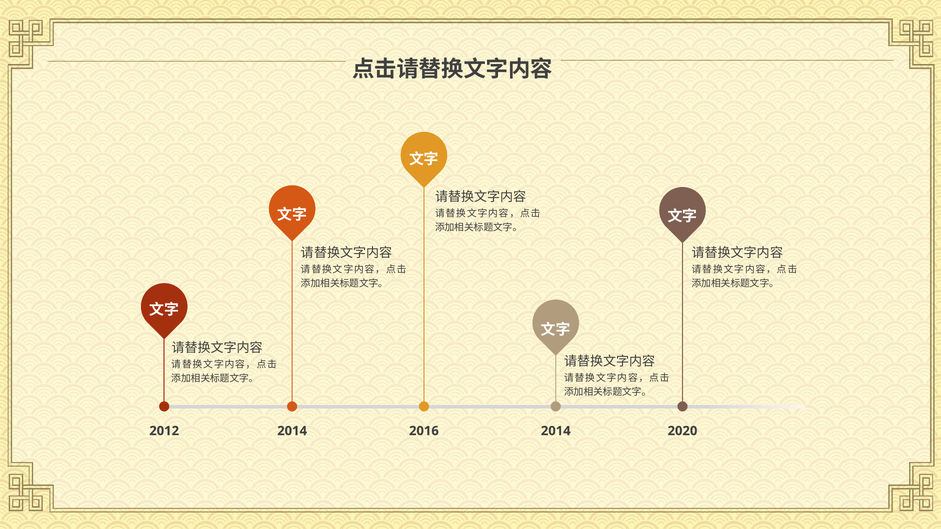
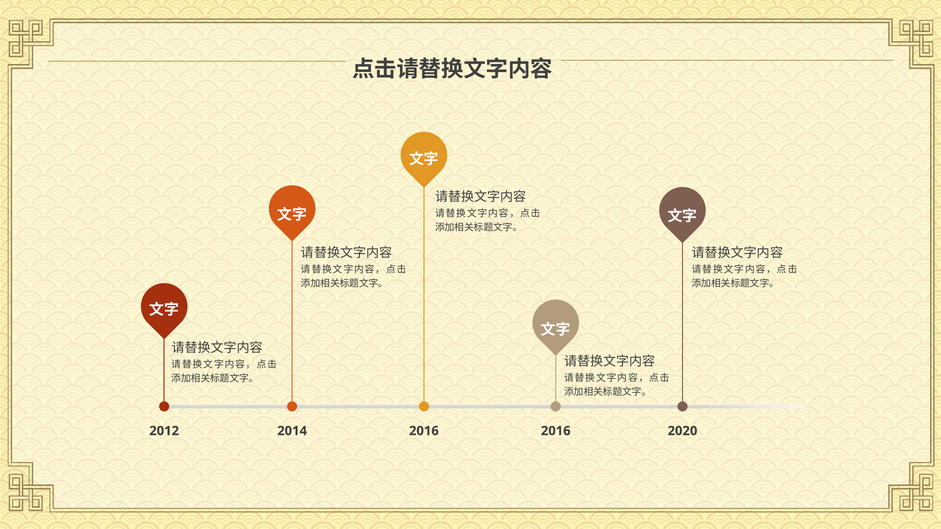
2016 2014: 2014 -> 2016 (556, 431)
